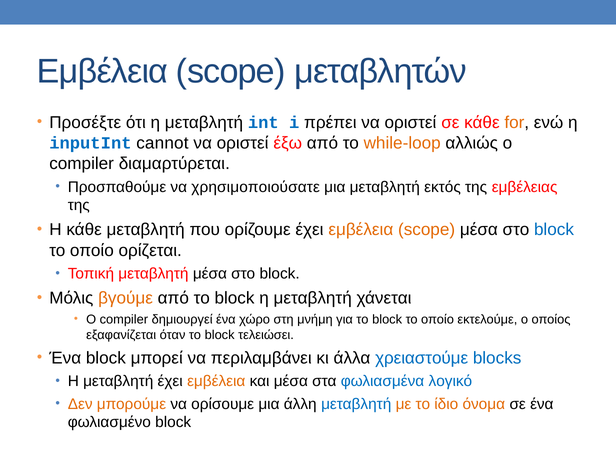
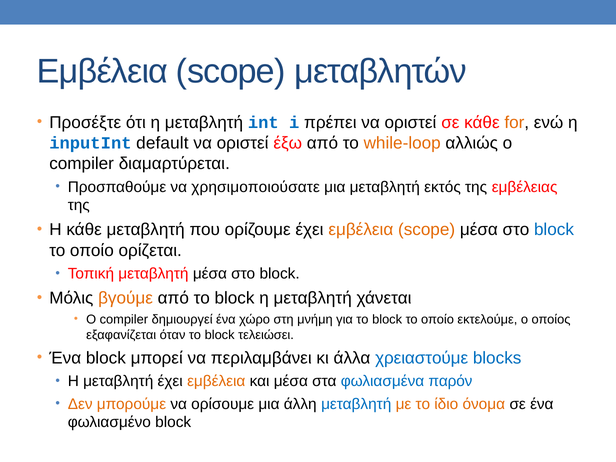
cannot: cannot -> default (162, 143)
λογικό: λογικό -> παρόν (450, 381)
